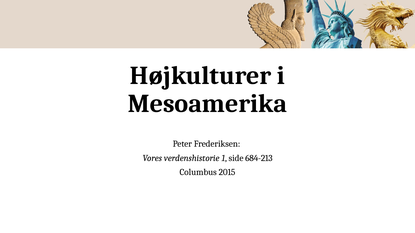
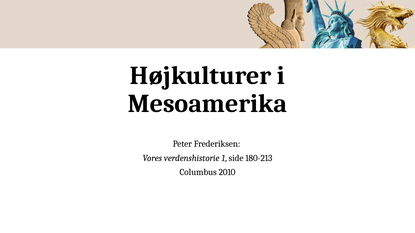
684-213: 684-213 -> 180-213 (259, 158)
2015: 2015 -> 2010 (227, 172)
